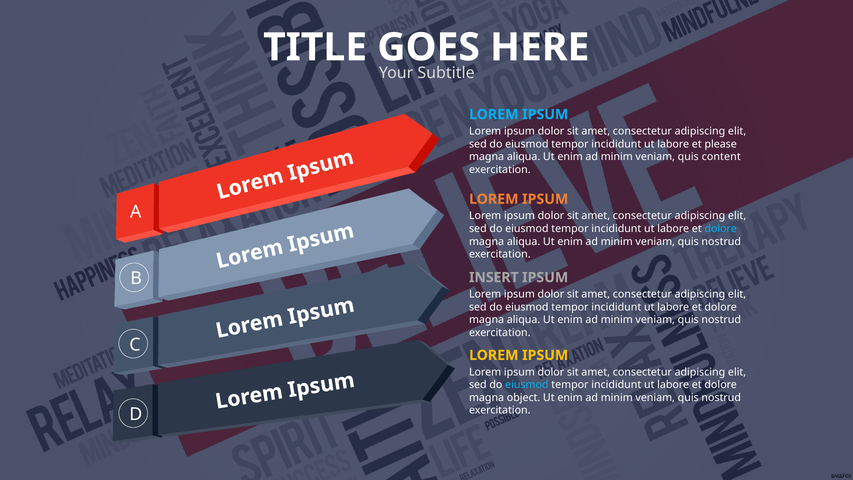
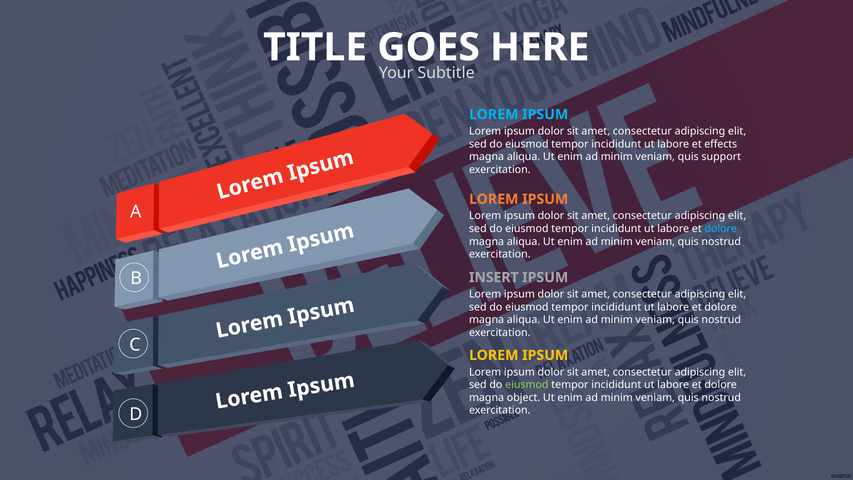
please: please -> effects (721, 144)
content: content -> support (721, 157)
eiusmod colour: light blue -> light green (527, 385)
